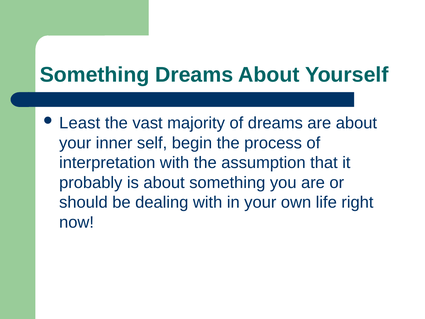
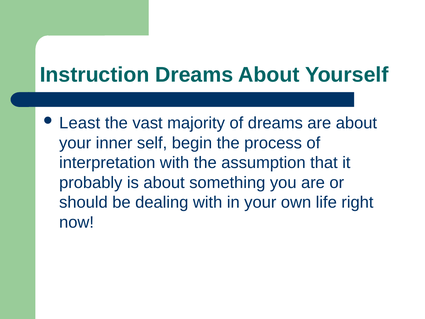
Something: Something -> Instruction (95, 75)
